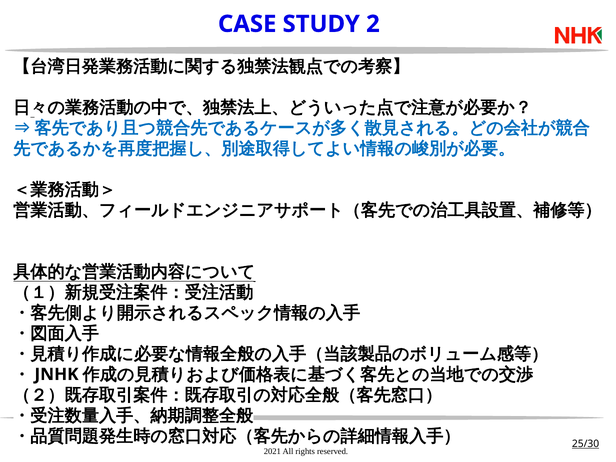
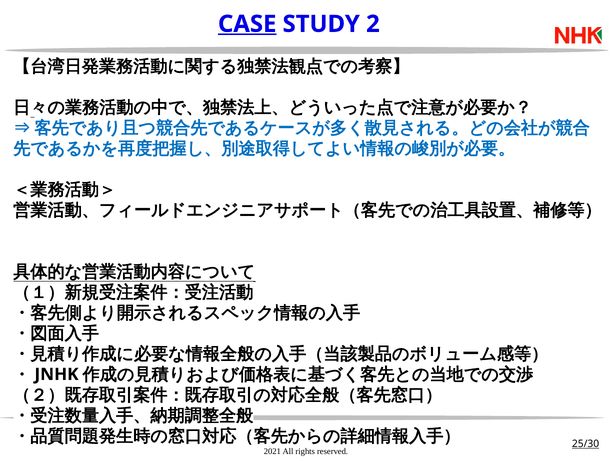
CASE underline: none -> present (247, 24)
